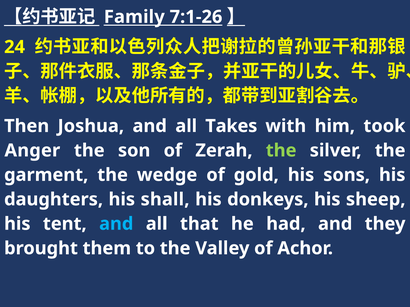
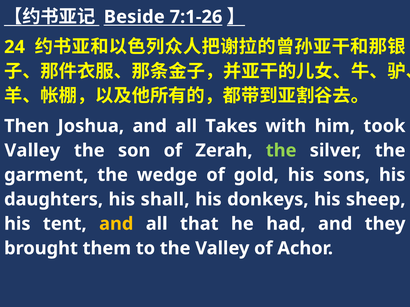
Family: Family -> Beside (134, 17)
Anger: Anger -> Valley (32, 151)
and colour: light blue -> yellow (116, 224)
